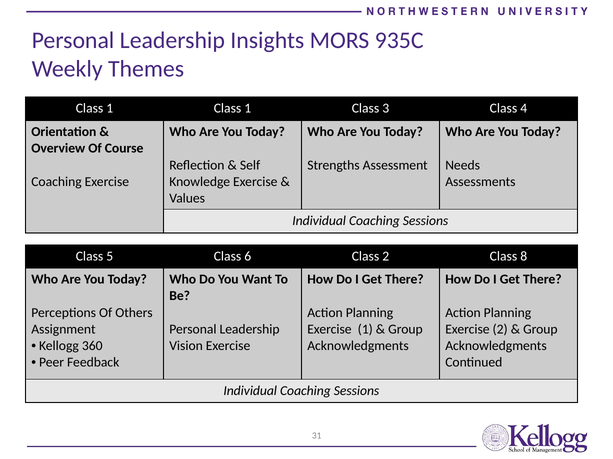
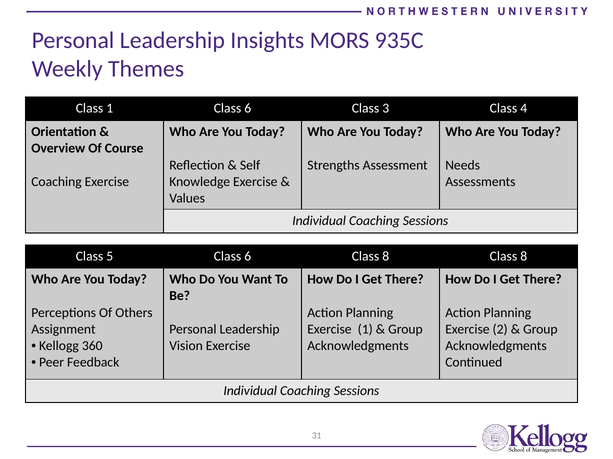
1 Class 1: 1 -> 6 (248, 108)
6 Class 2: 2 -> 8 (386, 257)
